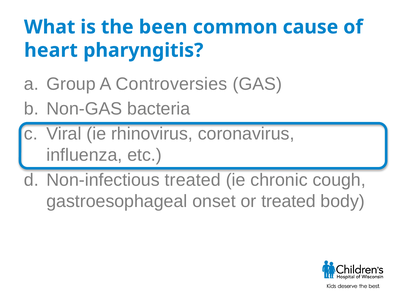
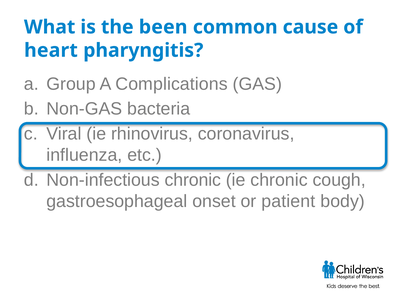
Controversies: Controversies -> Complications (172, 84)
Non-infectious treated: treated -> chronic (193, 179)
or treated: treated -> patient (288, 201)
